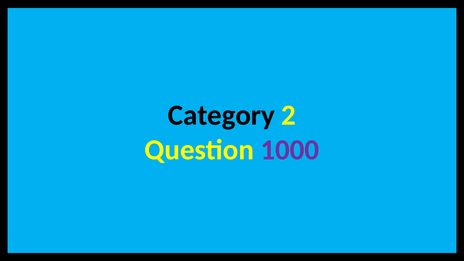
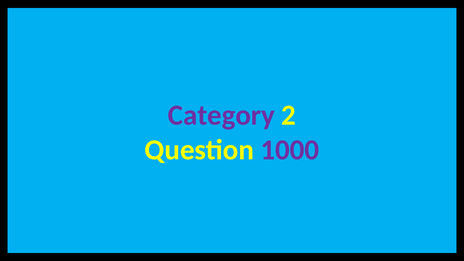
Category colour: black -> purple (221, 115)
